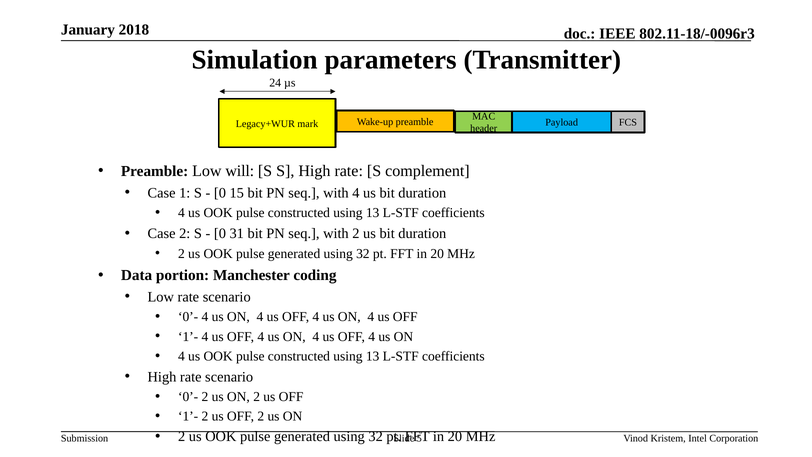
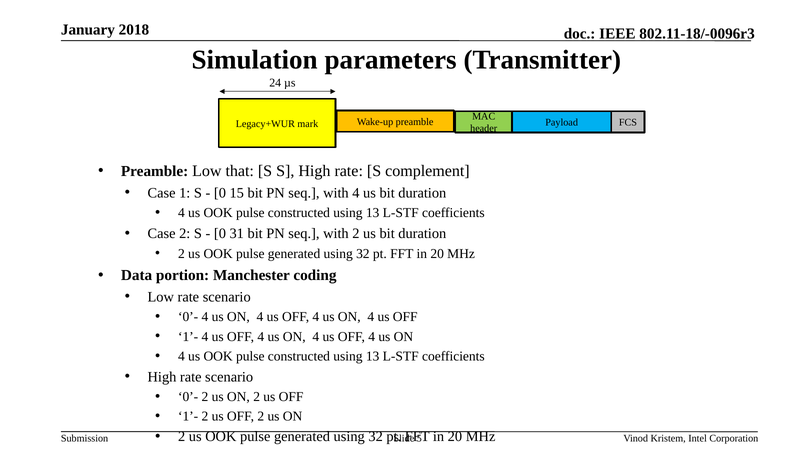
will: will -> that (240, 171)
